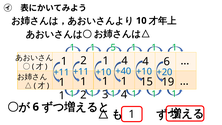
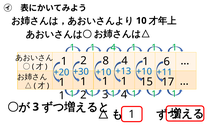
5: 5 -> 4 (113, 47)
1: 1 -> 8 (106, 61)
4: 4 -> 1 (146, 61)
+11: +11 -> +30 (81, 72)
+40: +40 -> +13 (123, 71)
+20: +20 -> +11 (165, 72)
+11: +11 -> +20 (61, 72)
19: 19 -> 17 (168, 82)
6: 6 -> 3 (36, 107)
